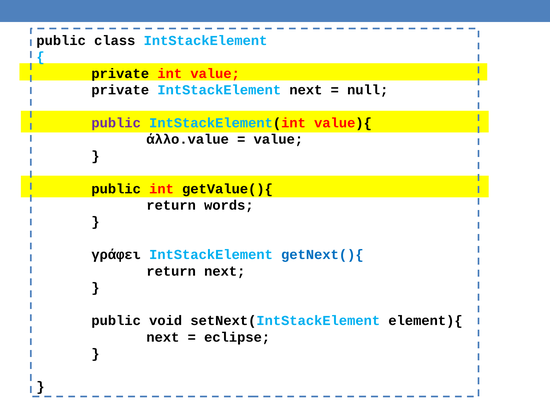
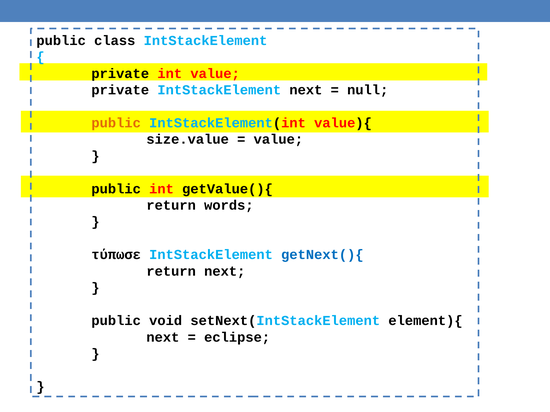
public colour: purple -> orange (116, 123)
άλλο.value: άλλο.value -> size.value (188, 140)
γράφει: γράφει -> τύπωσε (116, 255)
